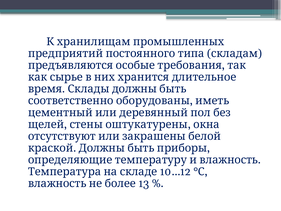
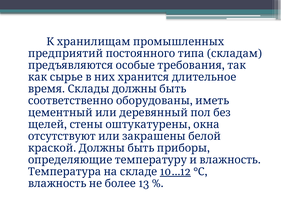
10…12 underline: none -> present (175, 171)
